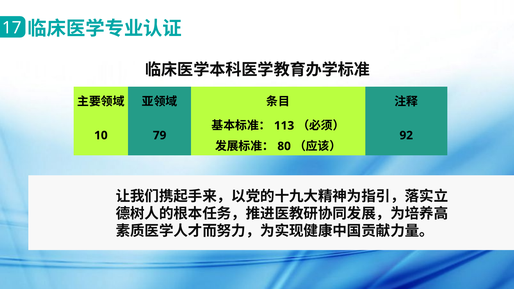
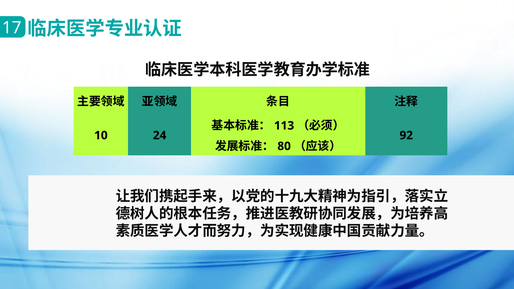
79: 79 -> 24 (160, 135)
